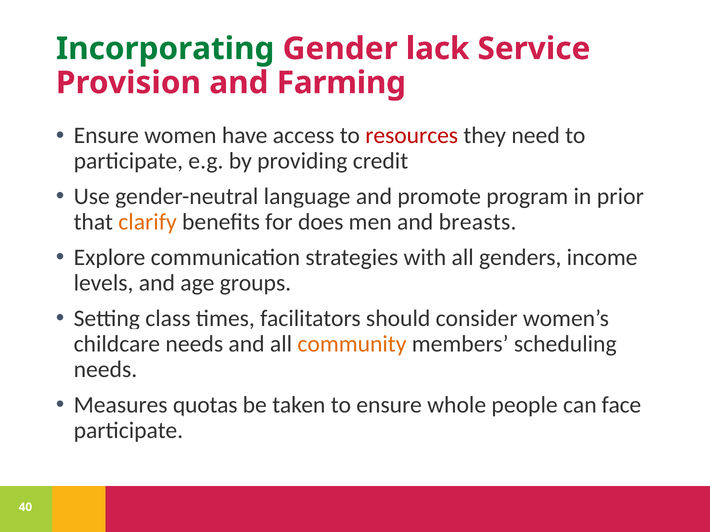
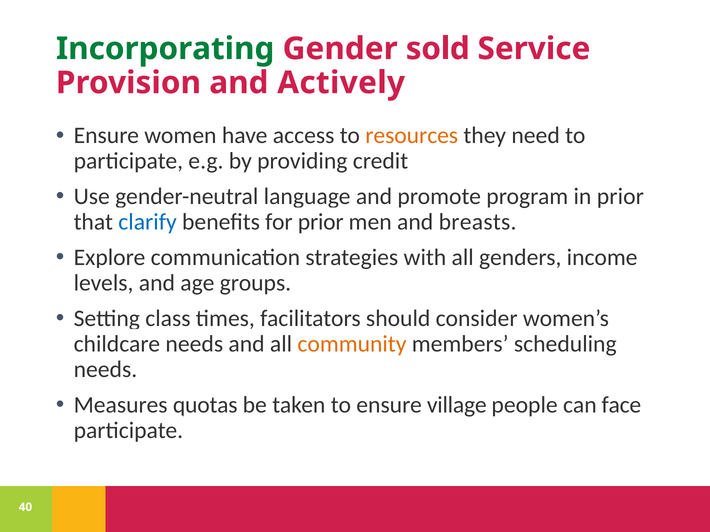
lack: lack -> sold (438, 49)
Farming: Farming -> Actively (341, 83)
resources colour: red -> orange (412, 136)
clarify colour: orange -> blue (148, 222)
for does: does -> prior (321, 222)
whole: whole -> village (457, 405)
